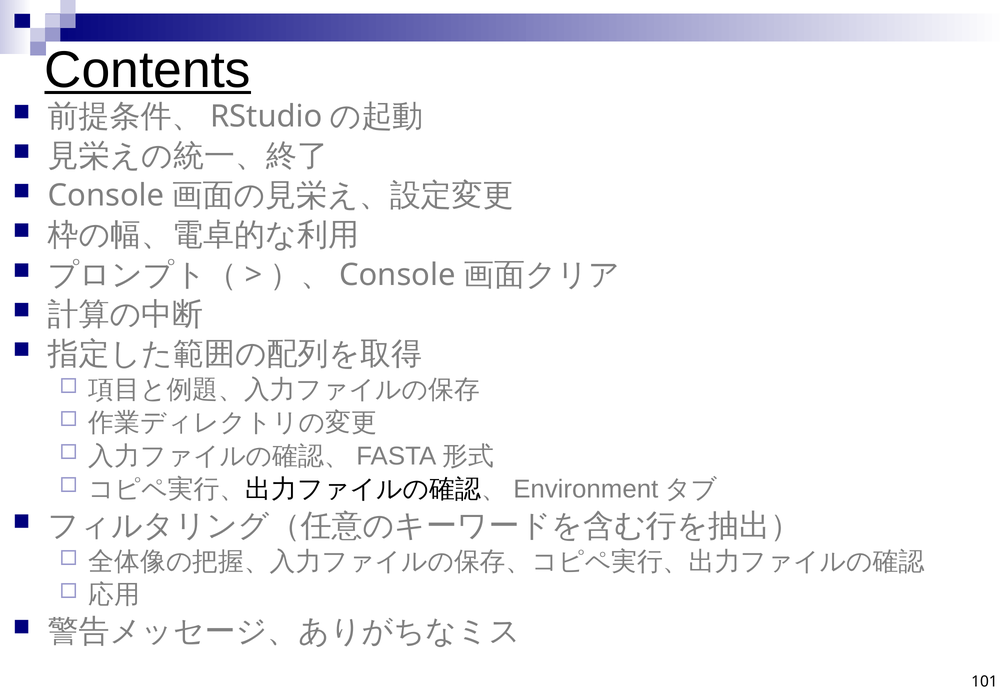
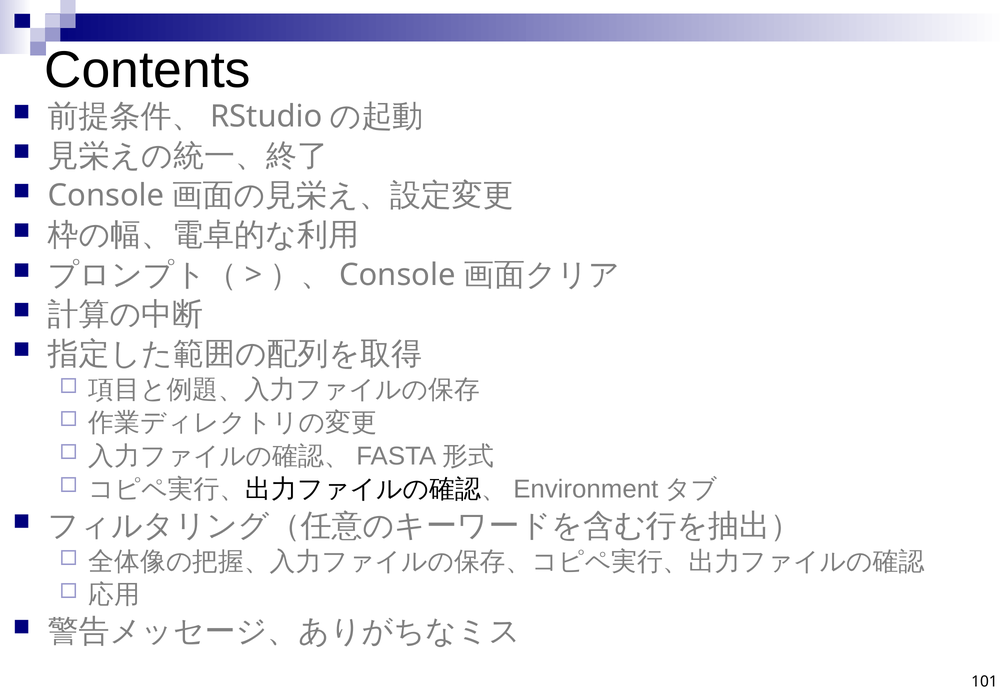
Contents underline: present -> none (148, 70)
